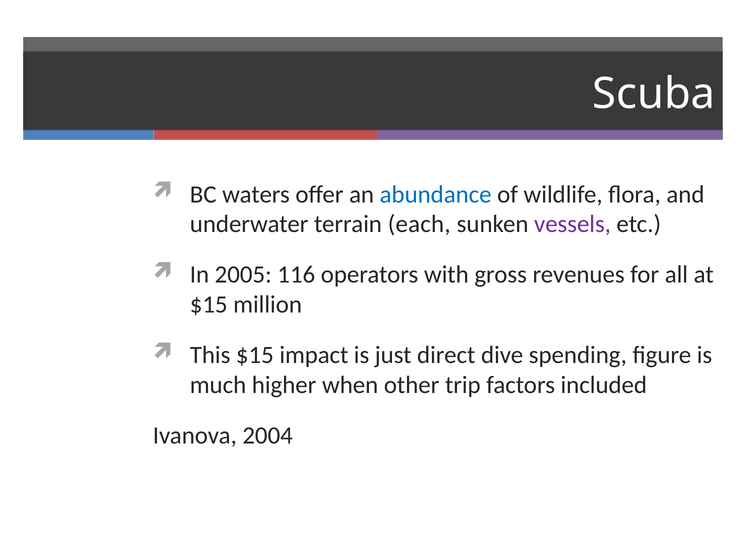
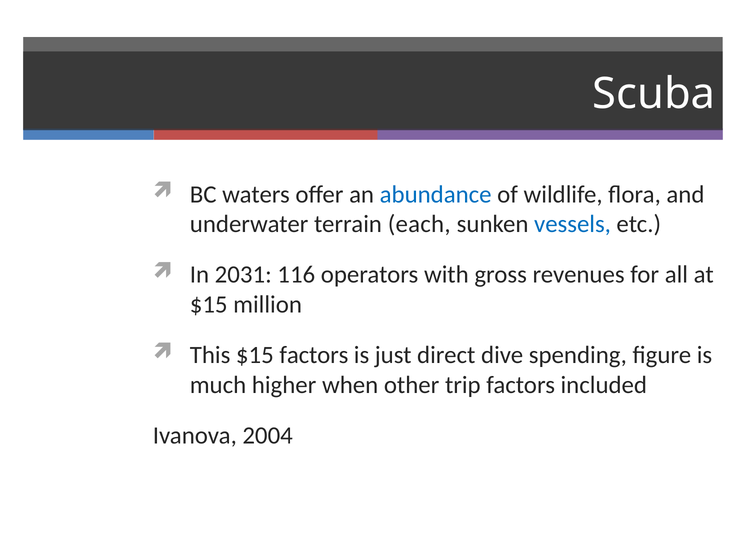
vessels colour: purple -> blue (573, 224)
2005: 2005 -> 2031 (243, 275)
$15 impact: impact -> factors (314, 355)
